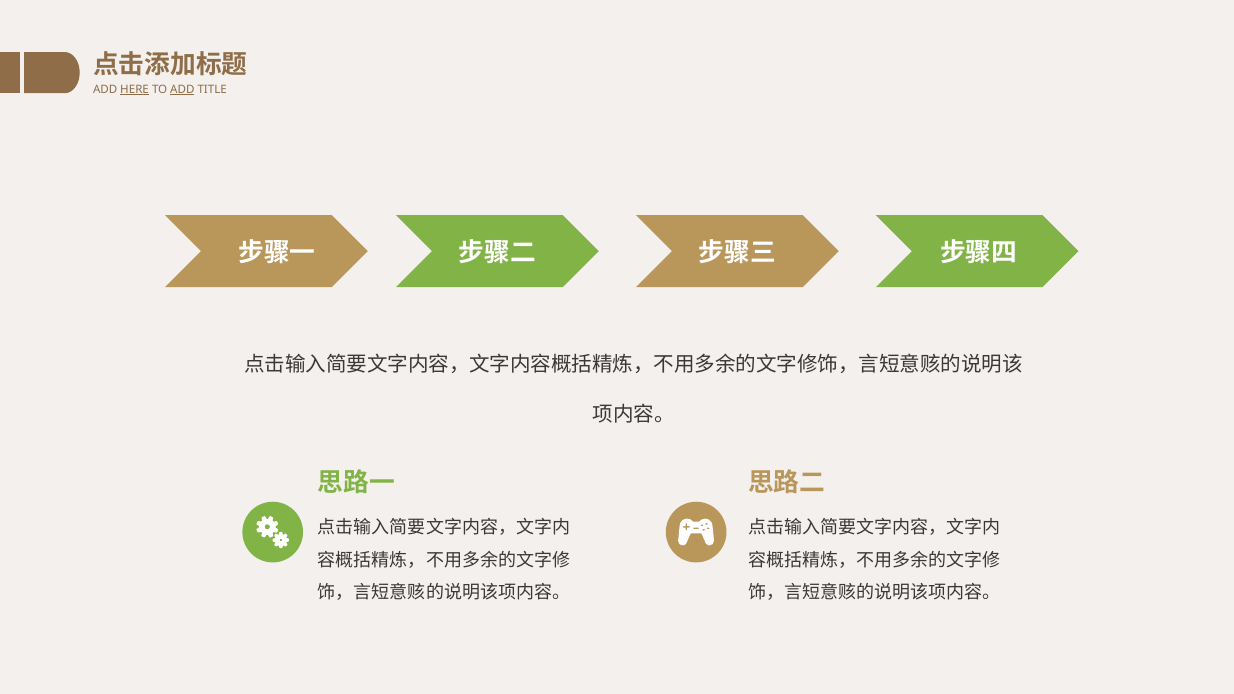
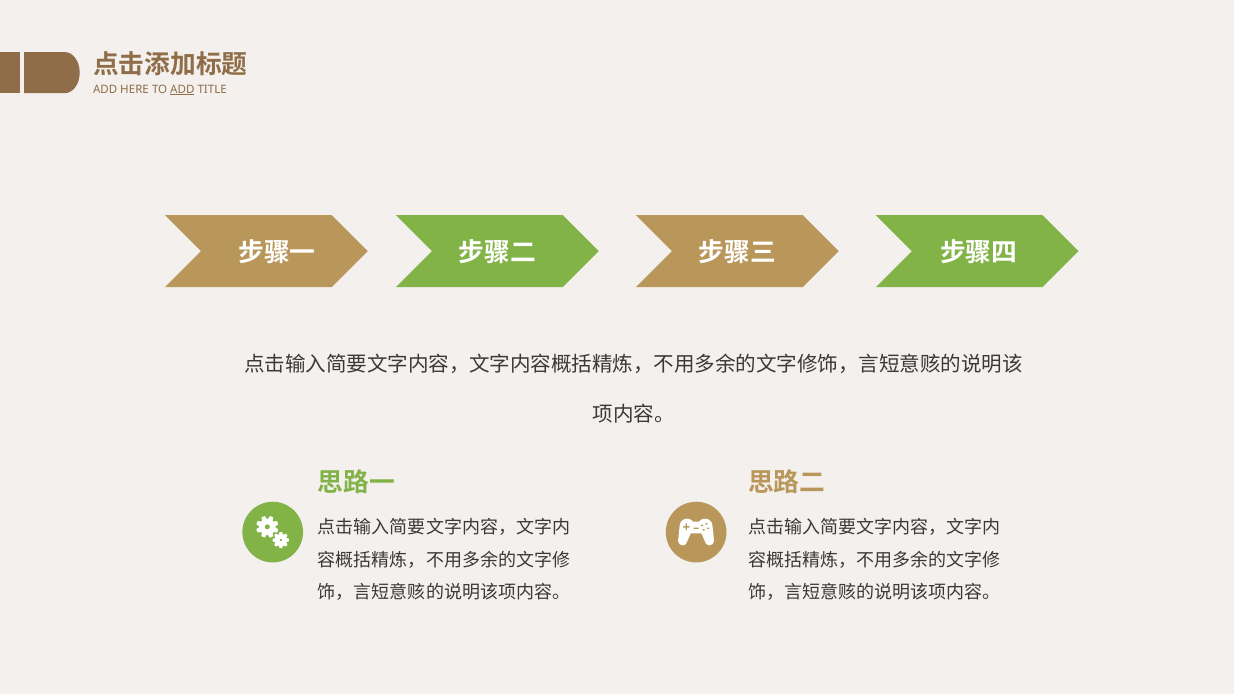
HERE underline: present -> none (135, 90)
